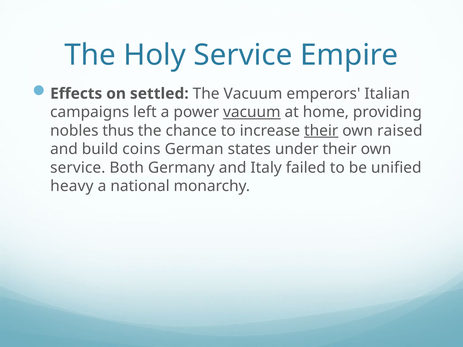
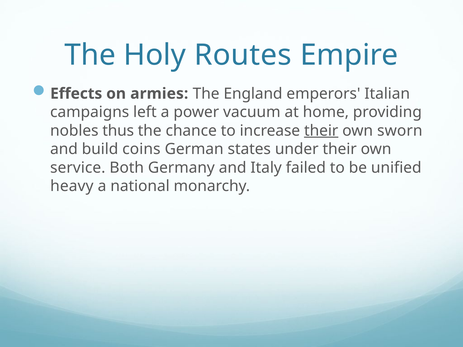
Holy Service: Service -> Routes (243, 55)
settled: settled -> armies (159, 94)
The Vacuum: Vacuum -> England (253, 94)
vacuum underline: present -> none (252, 112)
raised: raised -> sworn (400, 131)
